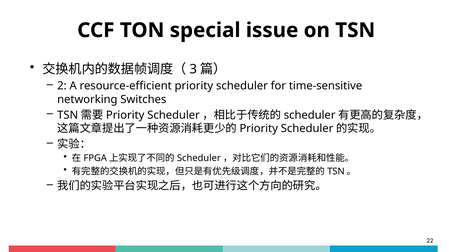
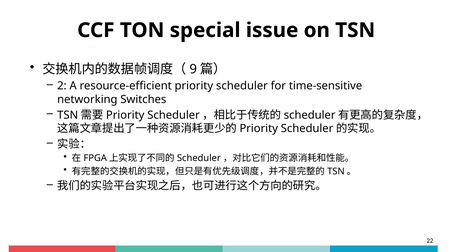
3: 3 -> 9 (193, 69)
